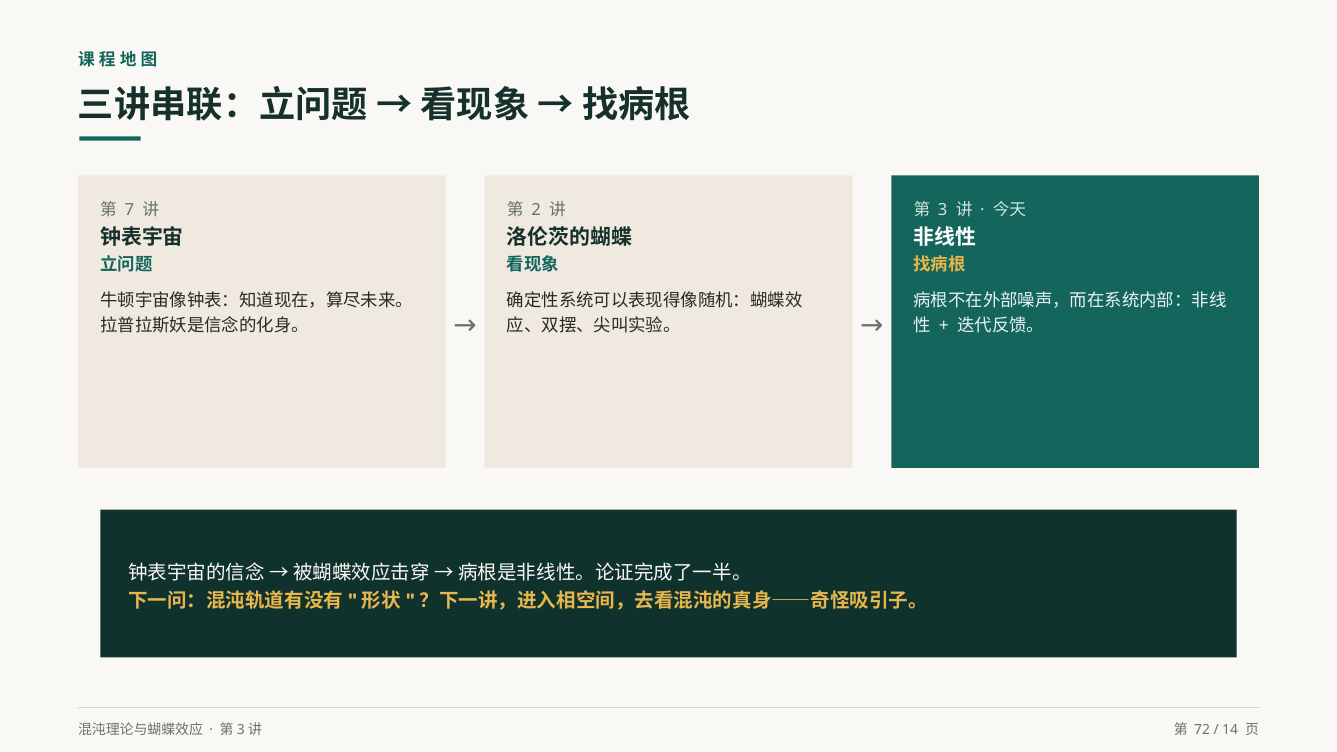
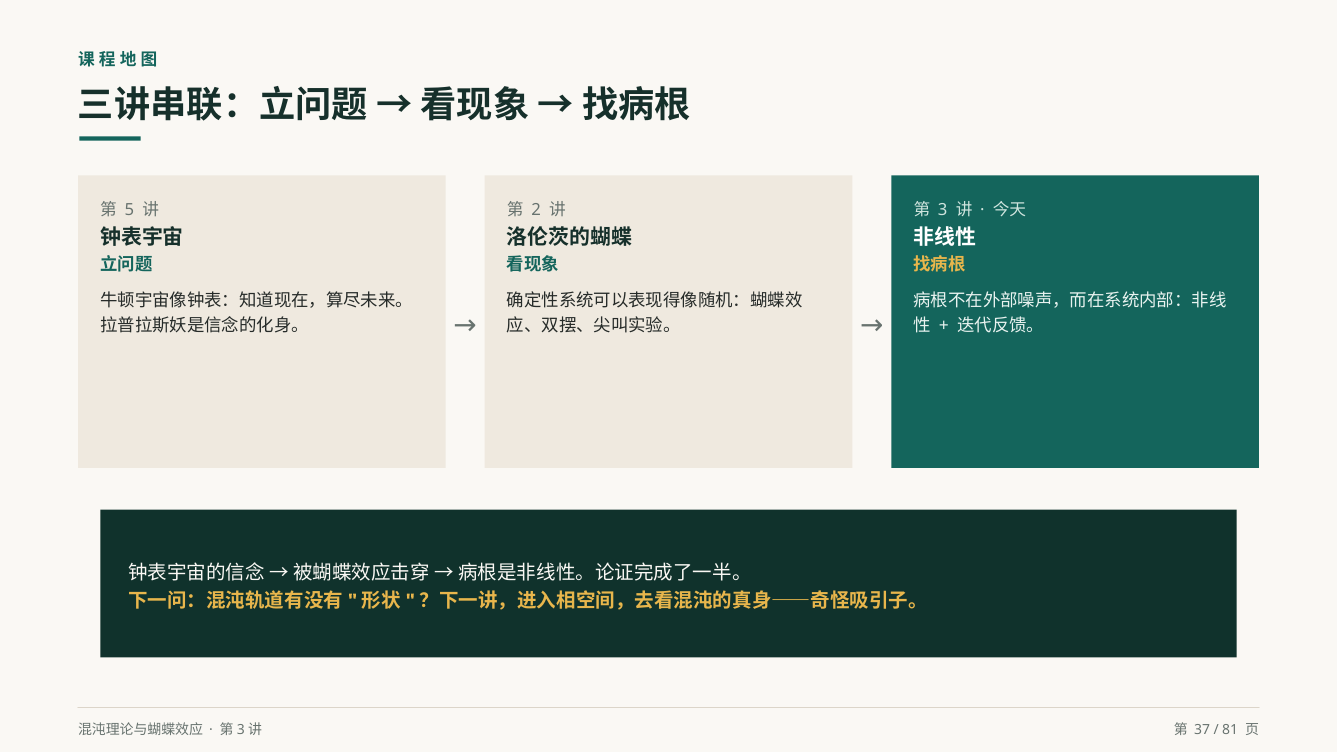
7: 7 -> 5 (129, 210)
72: 72 -> 37 (1202, 730)
14: 14 -> 81 (1230, 730)
